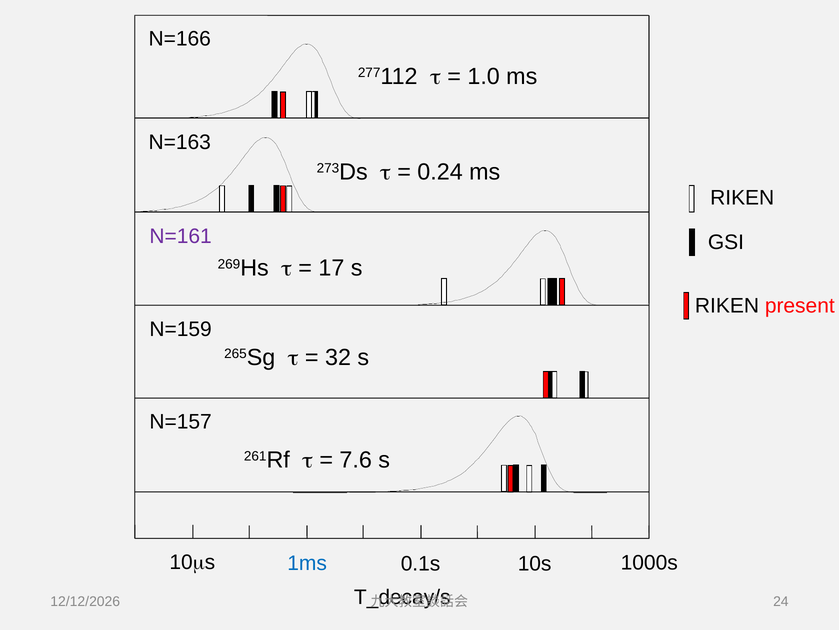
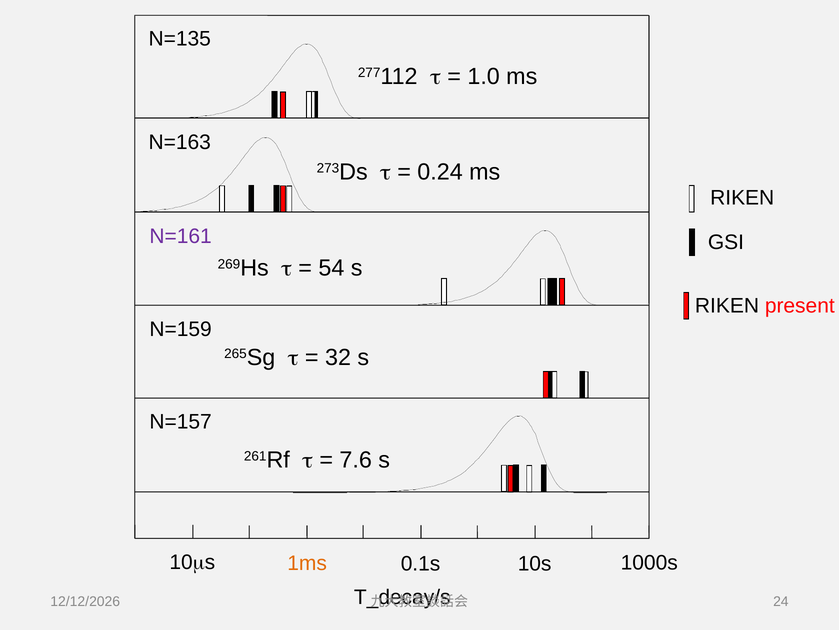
N=166: N=166 -> N=135 (180, 39)
17: 17 -> 54 (331, 268)
1ms colour: blue -> orange (307, 563)
